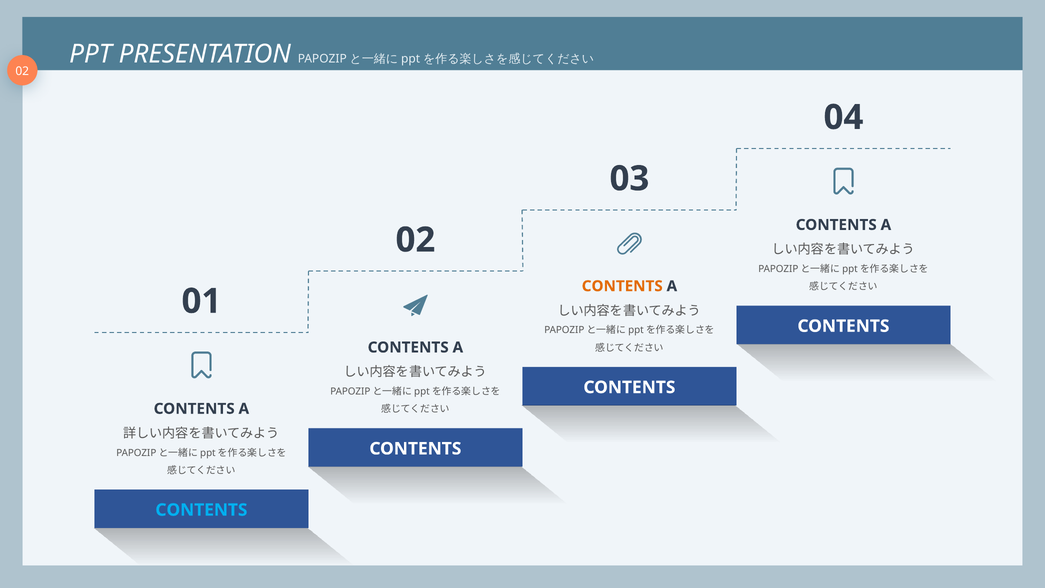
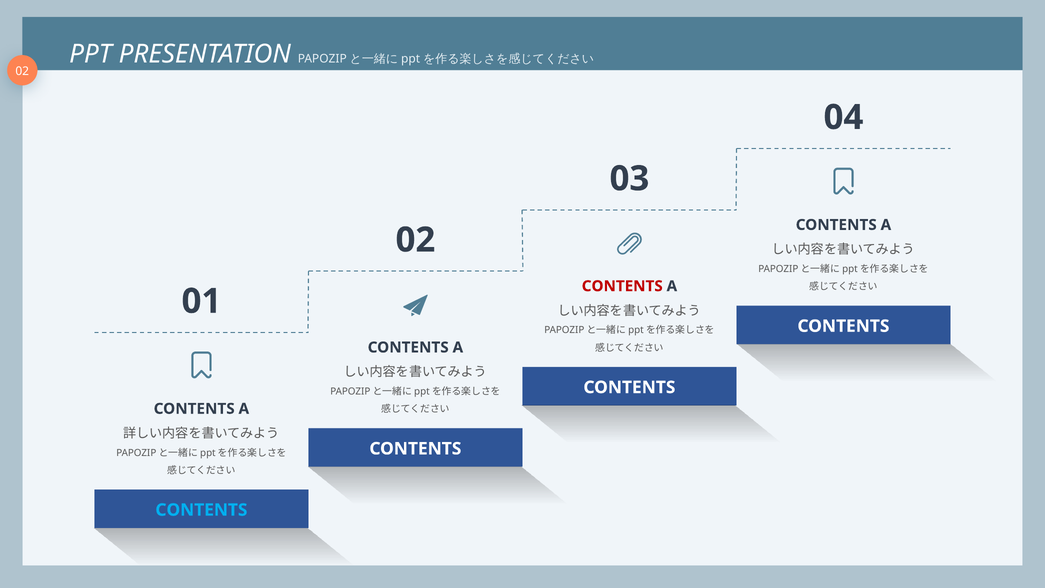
CONTENTS colour: orange -> red (622, 286)
